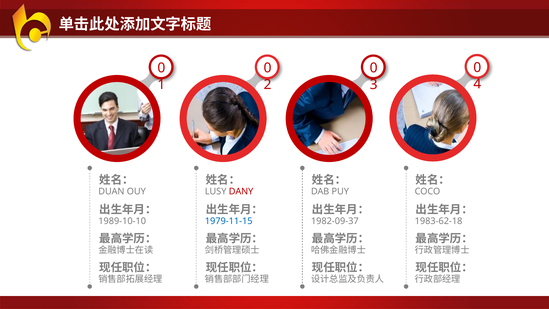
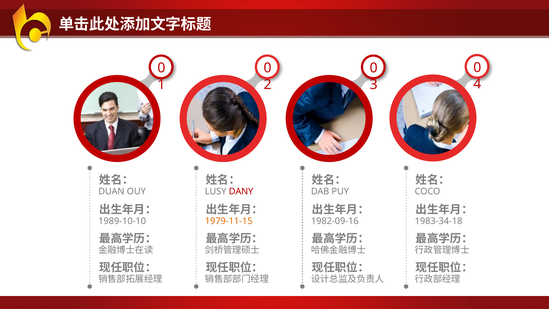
1979-11-15 colour: blue -> orange (229, 221)
1982-09-37: 1982-09-37 -> 1982-09-16 (335, 221)
1983-62-18: 1983-62-18 -> 1983-34-18 (439, 221)
